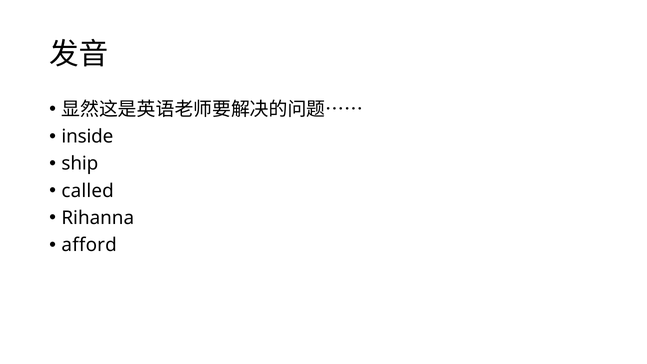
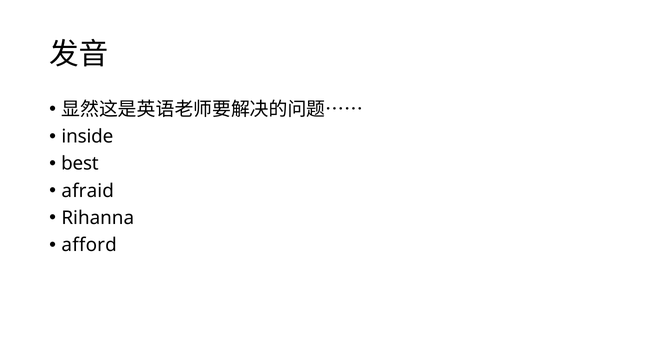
ship: ship -> best (80, 164)
called: called -> afraid (88, 191)
